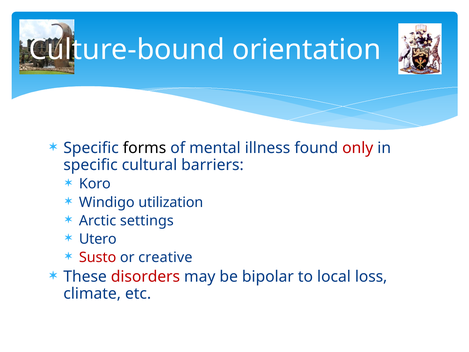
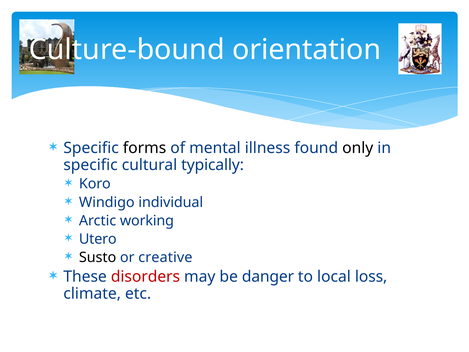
only colour: red -> black (358, 148)
barriers: barriers -> typically (213, 165)
utilization: utilization -> individual (171, 202)
settings: settings -> working (147, 220)
Susto colour: red -> black (98, 257)
bipolar: bipolar -> danger (268, 276)
